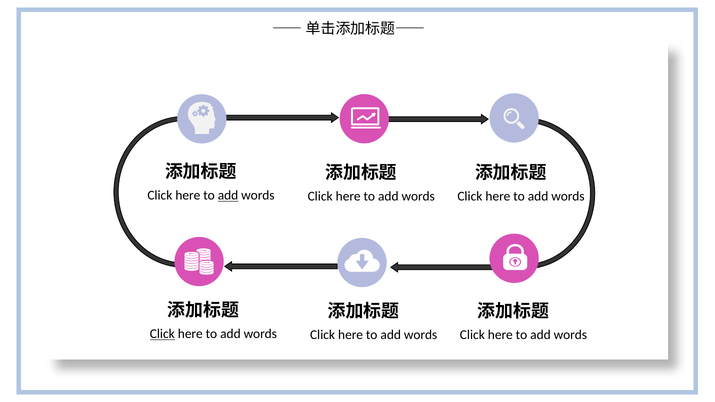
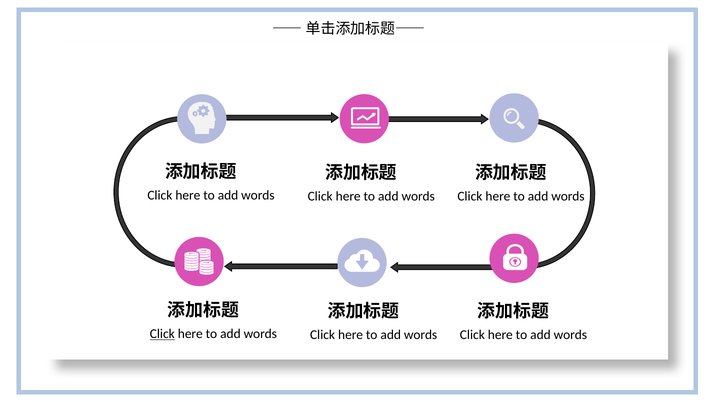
add underline: present -> none (228, 196)
